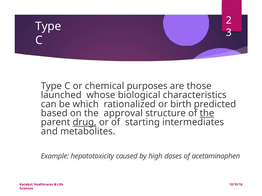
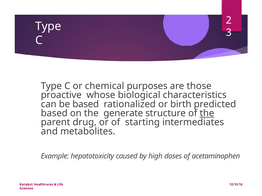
launched: launched -> proactive (61, 95)
be which: which -> based (86, 104)
approval: approval -> generate (123, 113)
drug underline: present -> none (85, 123)
